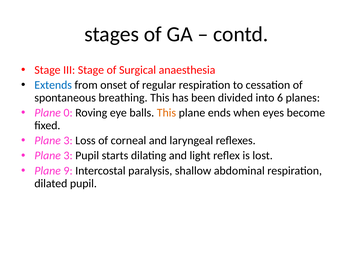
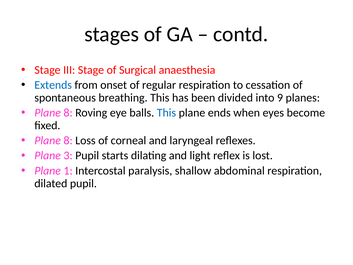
6: 6 -> 9 (280, 98)
0: 0 -> 8 (68, 113)
This colour: orange -> blue (166, 113)
3: 3 -> 8 (68, 140)
9: 9 -> 1 (68, 170)
